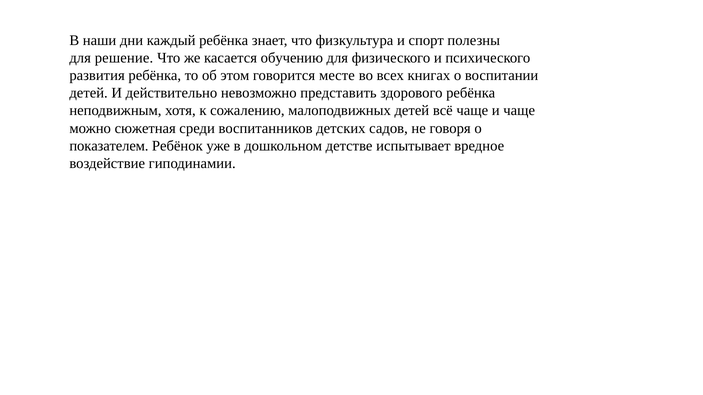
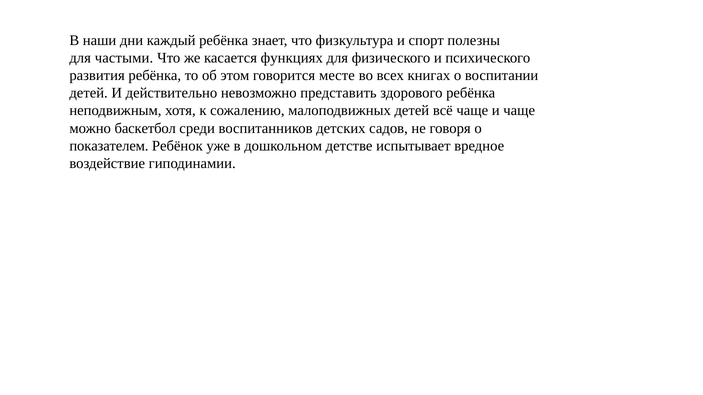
решение: решение -> частыми (124, 58)
обучению: обучению -> функциях (292, 58)
сюжетная: сюжетная -> баскетбол (145, 128)
